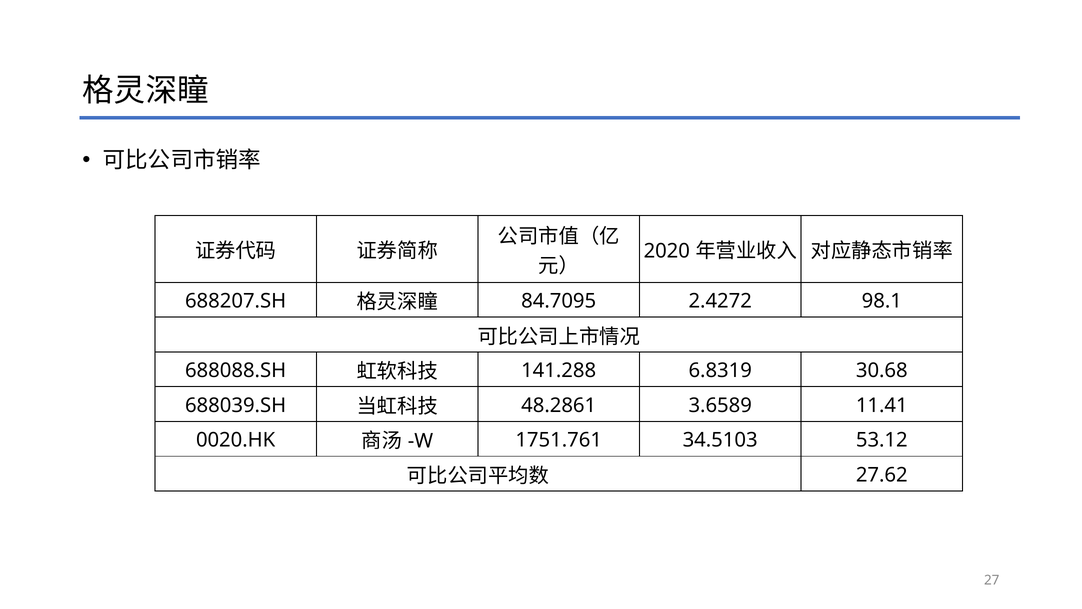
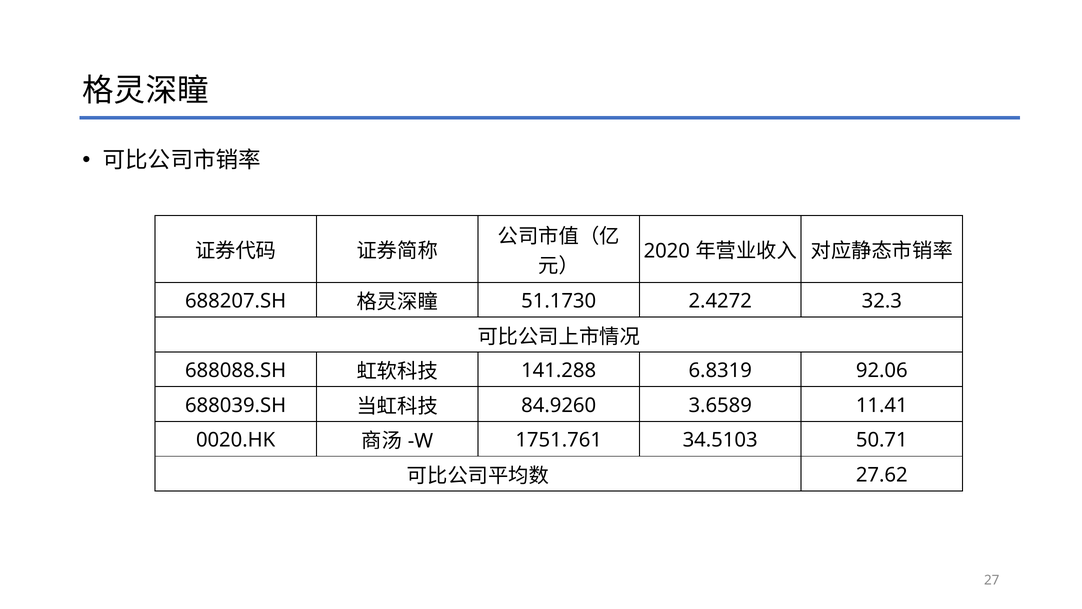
84.7095: 84.7095 -> 51.1730 (559, 301)
98.1: 98.1 -> 32.3 (882, 301)
30.68: 30.68 -> 92.06 (882, 370)
48.2861: 48.2861 -> 84.9260 (559, 405)
53.12: 53.12 -> 50.71 (882, 440)
